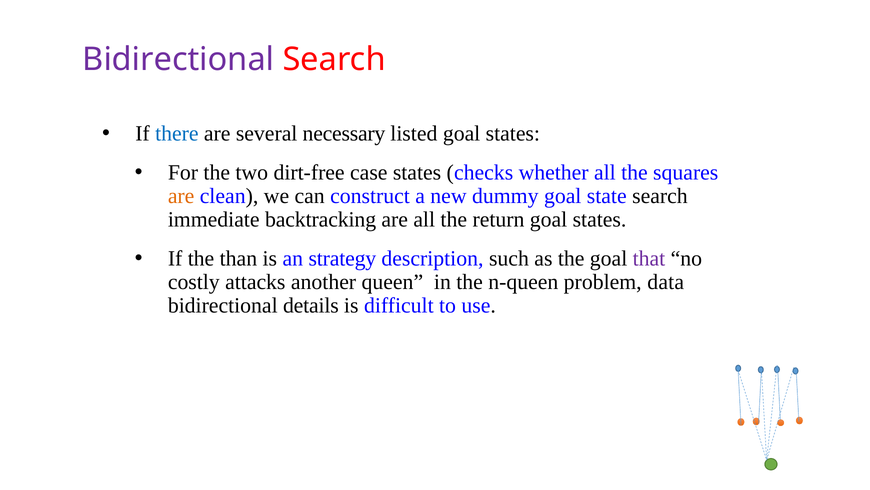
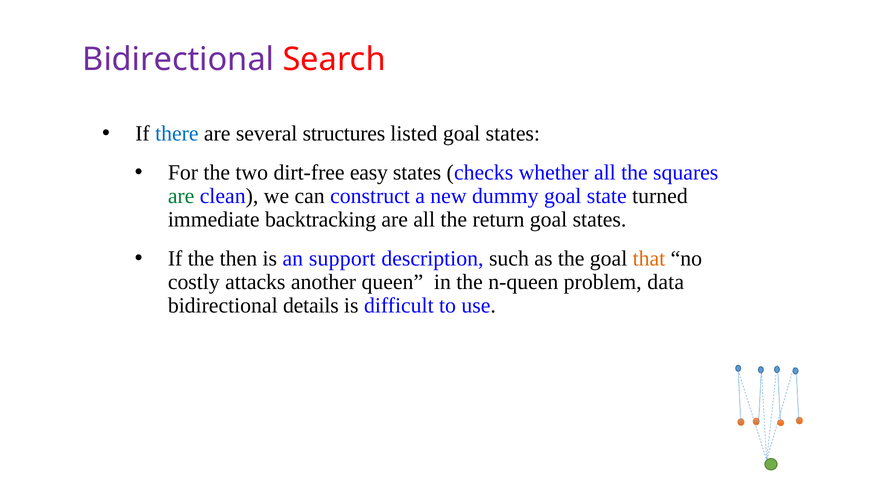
necessary: necessary -> structures (344, 133)
case: case -> easy (369, 172)
are colour: orange -> green (181, 196)
state search: search -> turned (660, 196)
than: than -> then (238, 258)
strategy: strategy -> support (342, 258)
that colour: purple -> orange (649, 258)
